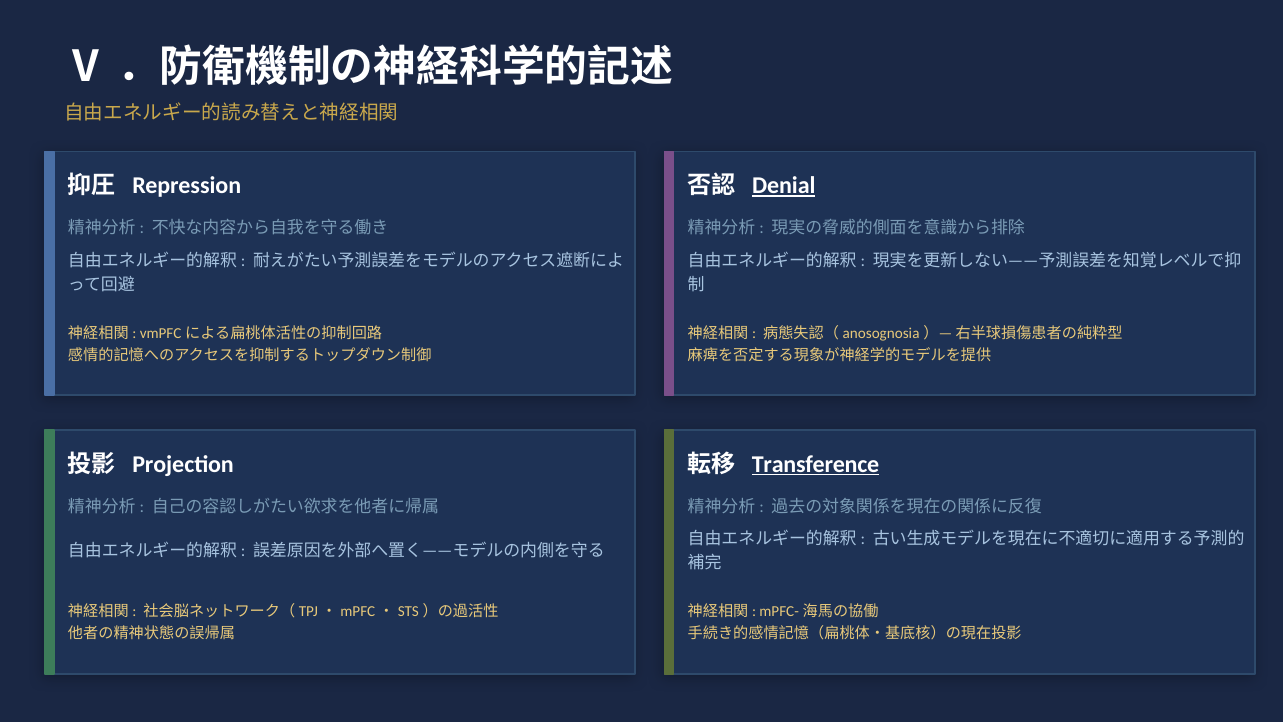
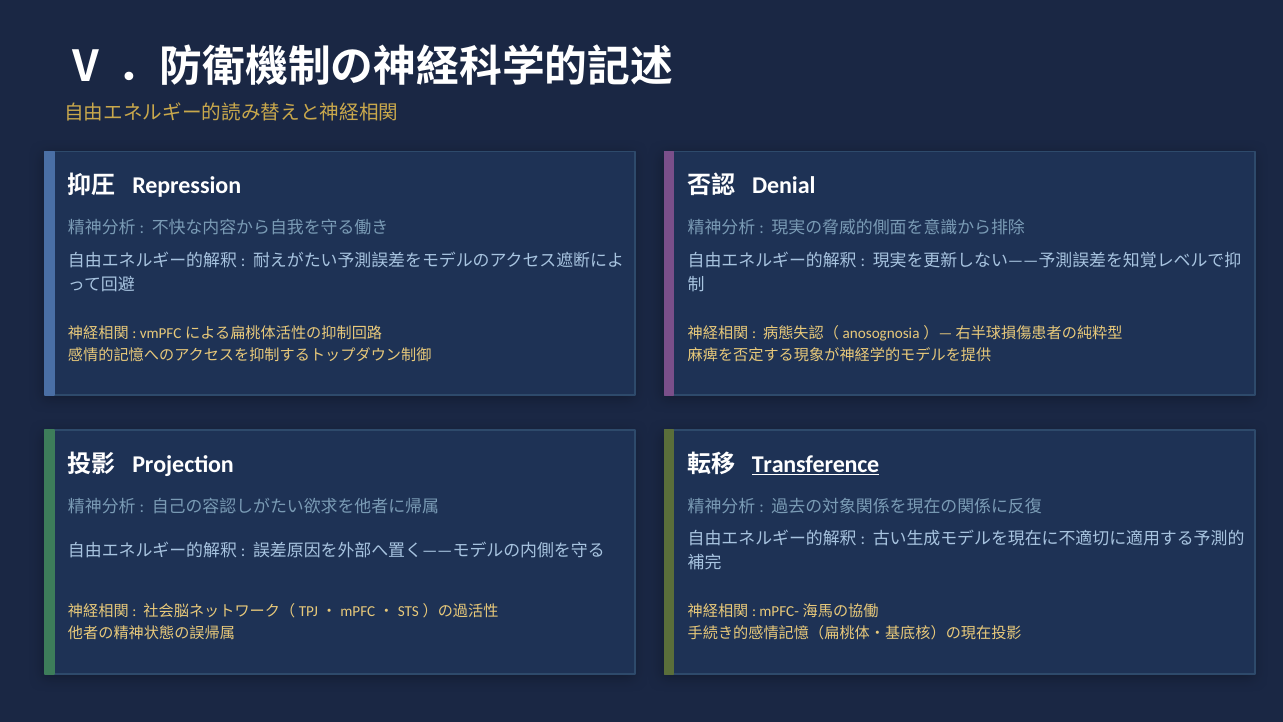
Denial underline: present -> none (784, 186)
